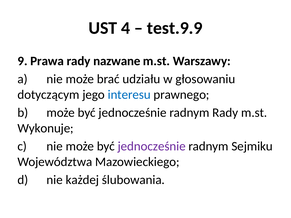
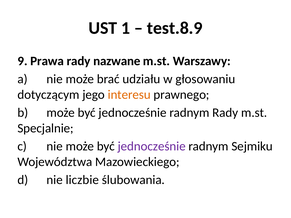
4: 4 -> 1 (126, 28)
test.9.9: test.9.9 -> test.8.9 (175, 28)
interesu colour: blue -> orange (129, 95)
Wykonuje: Wykonuje -> Specjalnie (46, 128)
każdej: każdej -> liczbie (82, 180)
